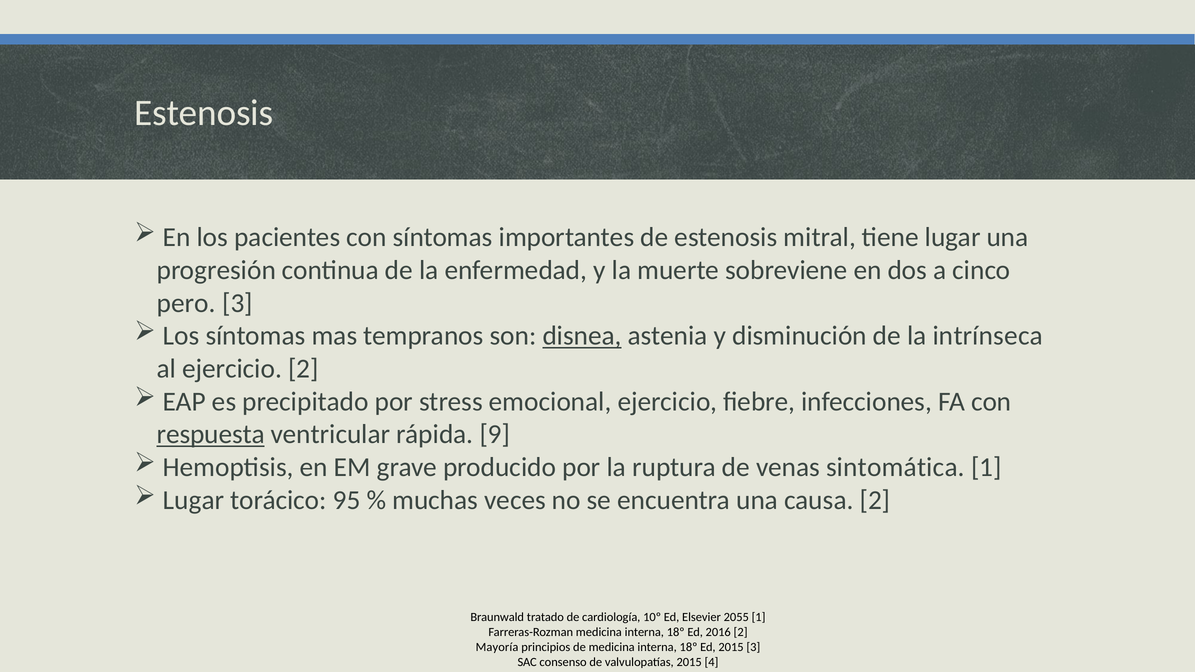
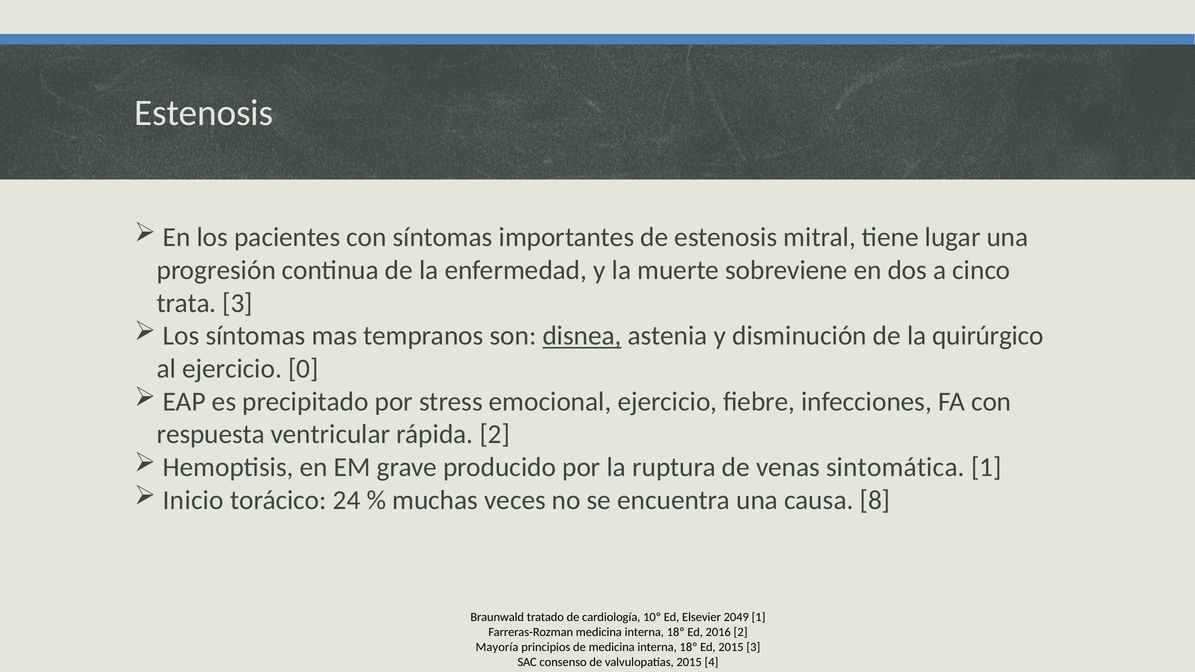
pero: pero -> trata (186, 303)
intrínseca: intrínseca -> quirúrgico (988, 336)
ejercicio 2: 2 -> 0 (303, 369)
respuesta underline: present -> none (211, 435)
rápida 9: 9 -> 2 (495, 435)
Lugar: Lugar -> Inicio (193, 500)
95: 95 -> 24 (347, 500)
causa 2: 2 -> 8 (875, 500)
2055: 2055 -> 2049 (736, 617)
